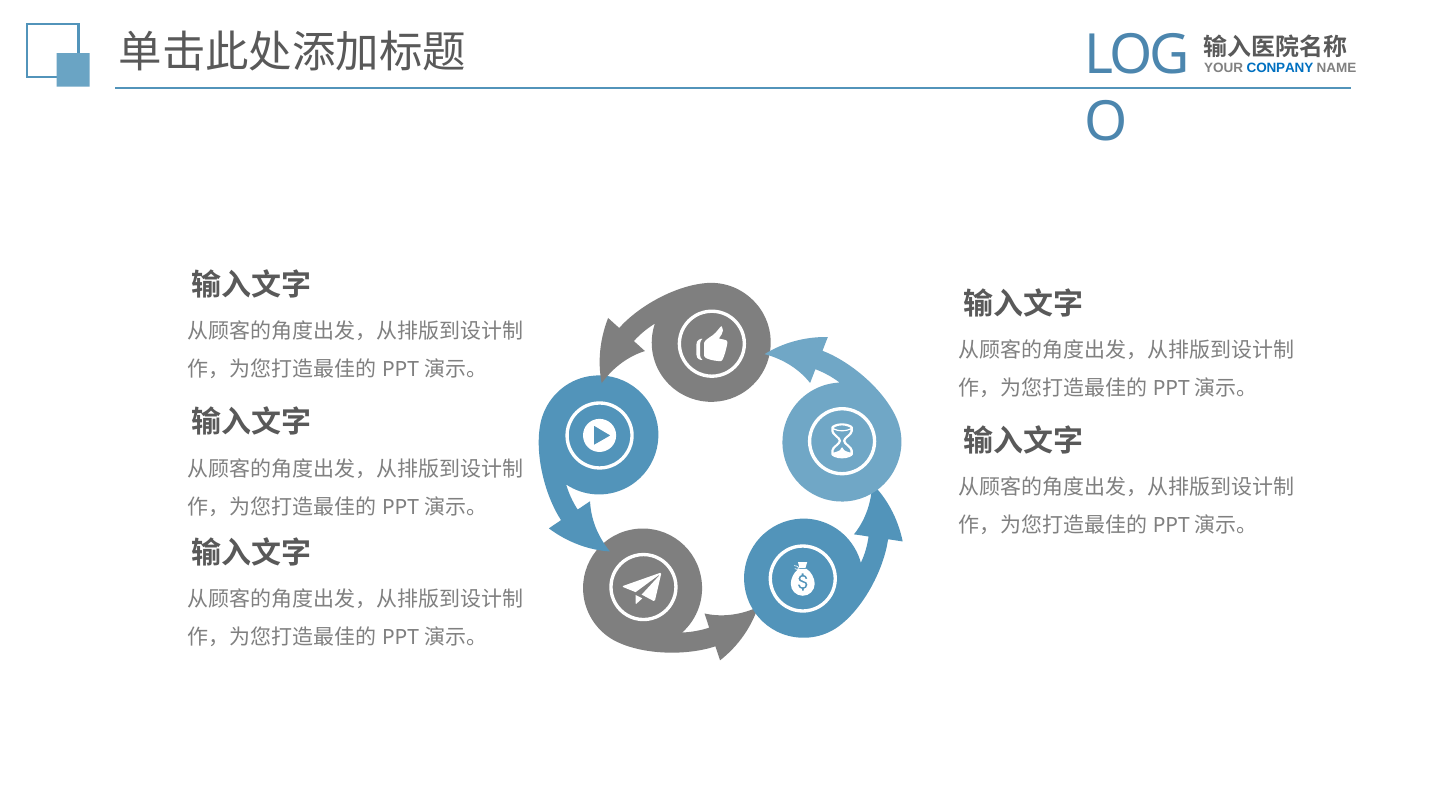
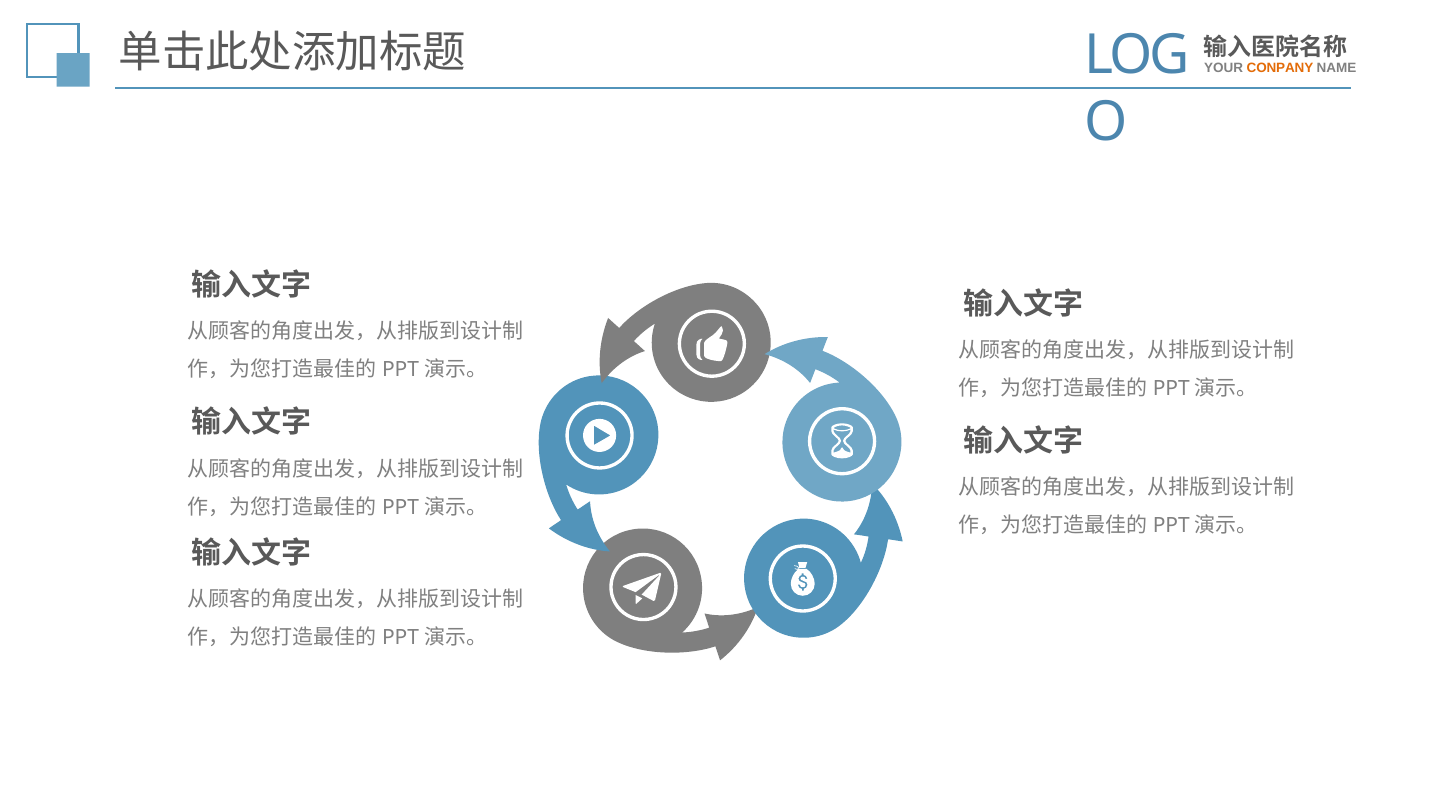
CONPANY colour: blue -> orange (1280, 68)
